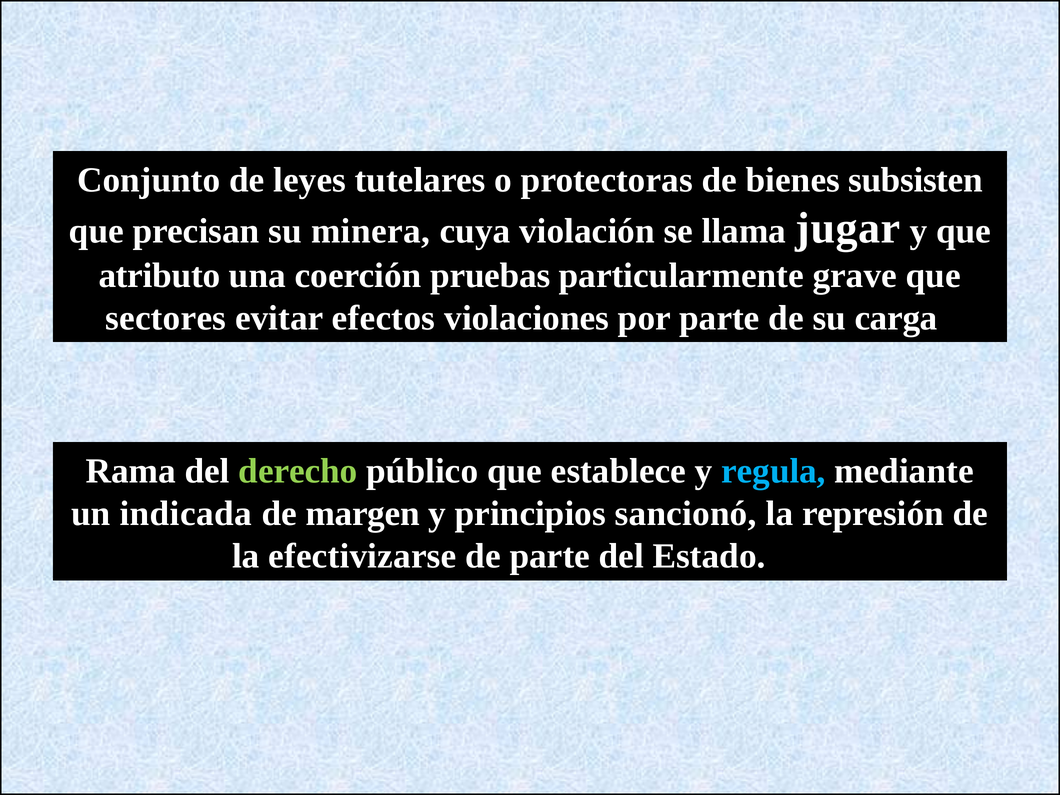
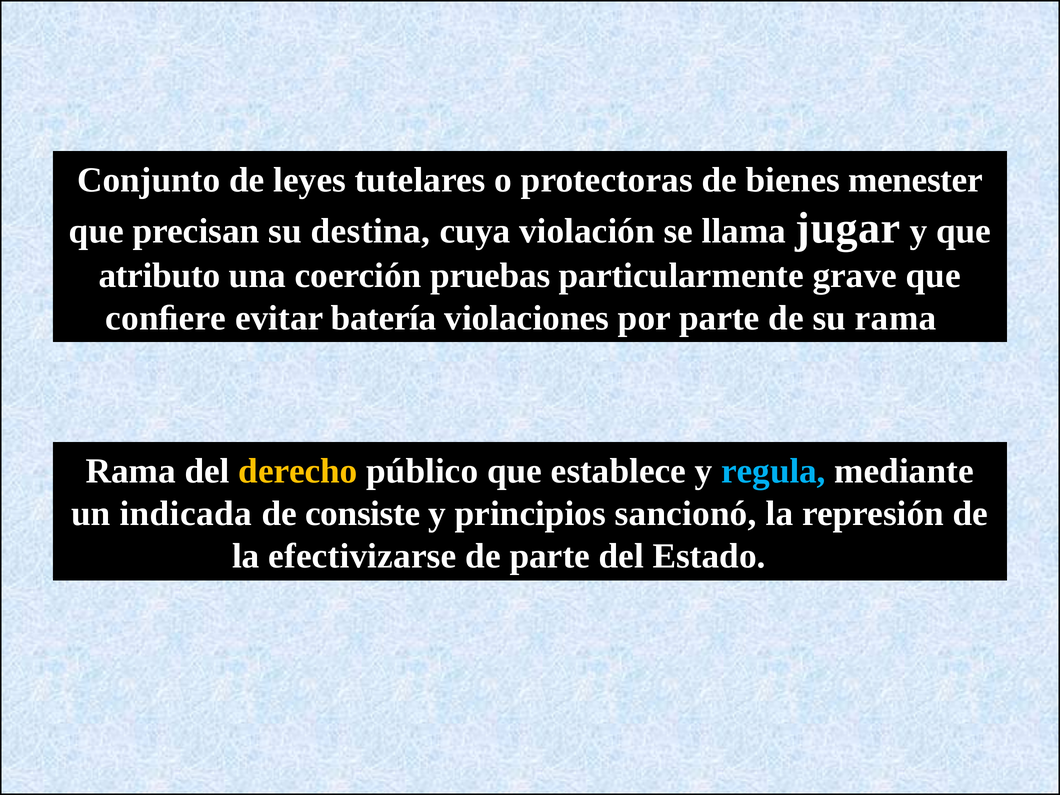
subsisten: subsisten -> menester (915, 180)
minera: minera -> destina (371, 231)
sectores: sectores -> conﬁere (166, 318)
efectos: efectos -> batería (384, 318)
su carga: carga -> rama (896, 318)
derecho colour: light green -> yellow (298, 471)
margen: margen -> consiste (363, 514)
